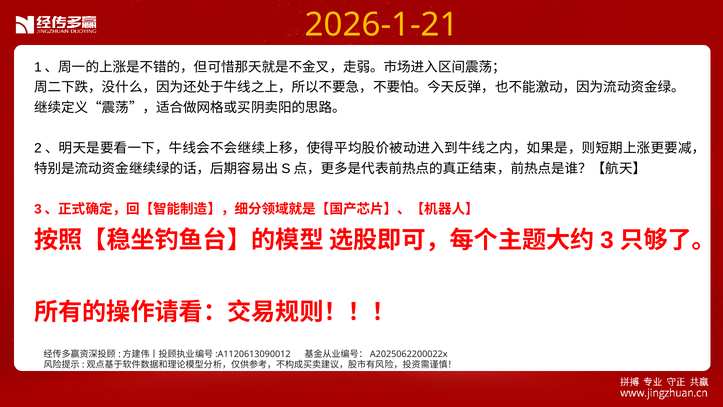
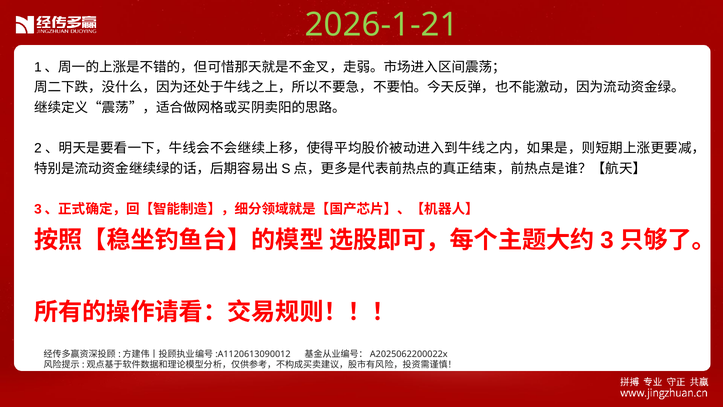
2026-1-21 colour: yellow -> light green (382, 25)
